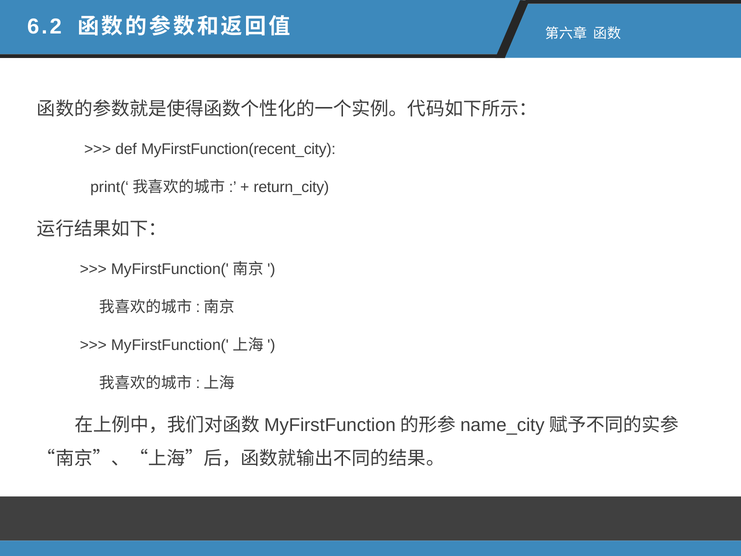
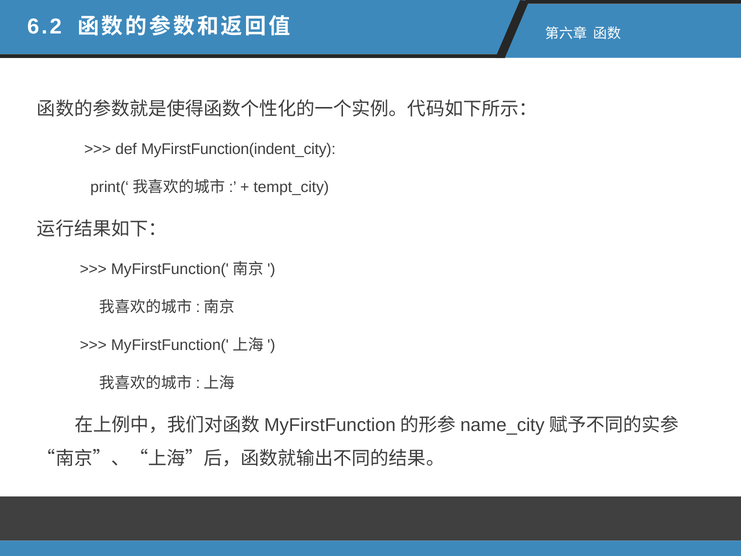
MyFirstFunction(recent_city: MyFirstFunction(recent_city -> MyFirstFunction(indent_city (238, 149)
return_city: return_city -> tempt_city (291, 187)
